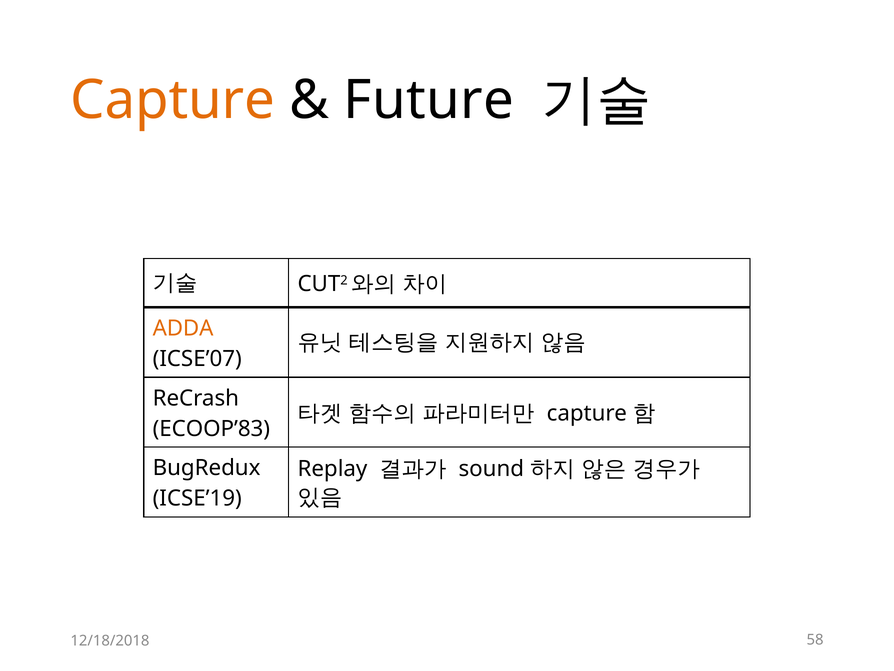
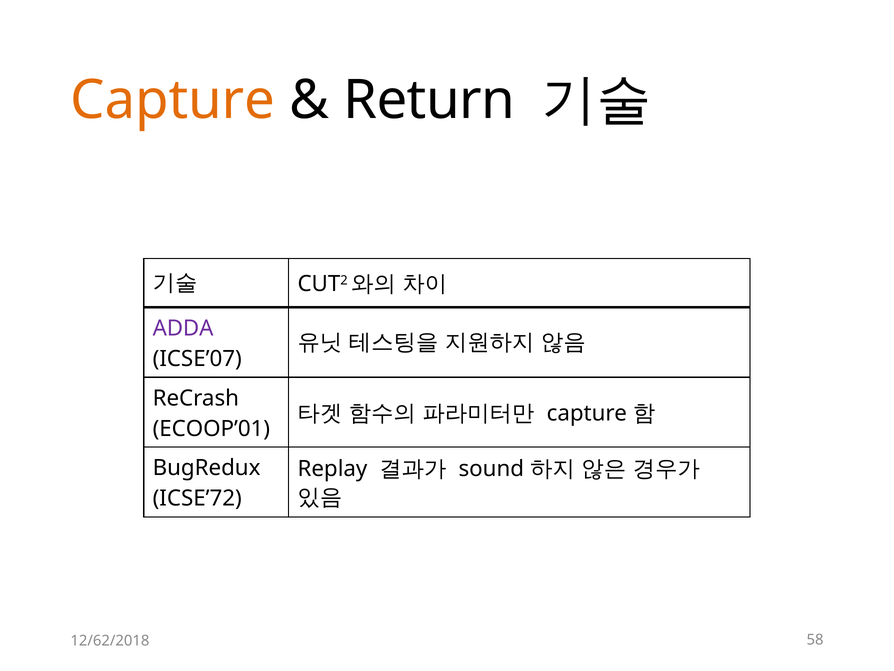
Future: Future -> Return (429, 100)
ADDA colour: orange -> purple (183, 328)
ECOOP’83: ECOOP’83 -> ECOOP’01 (211, 428)
ICSE’19: ICSE’19 -> ICSE’72 (197, 498)
12/18/2018: 12/18/2018 -> 12/62/2018 (110, 640)
